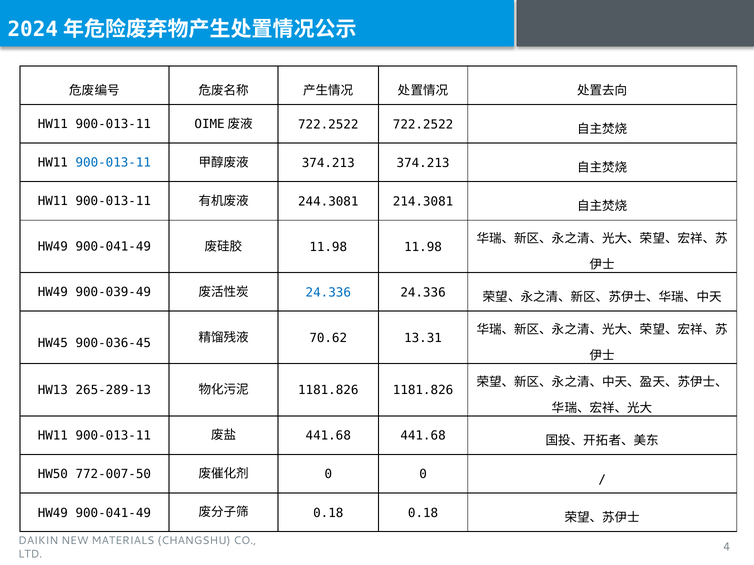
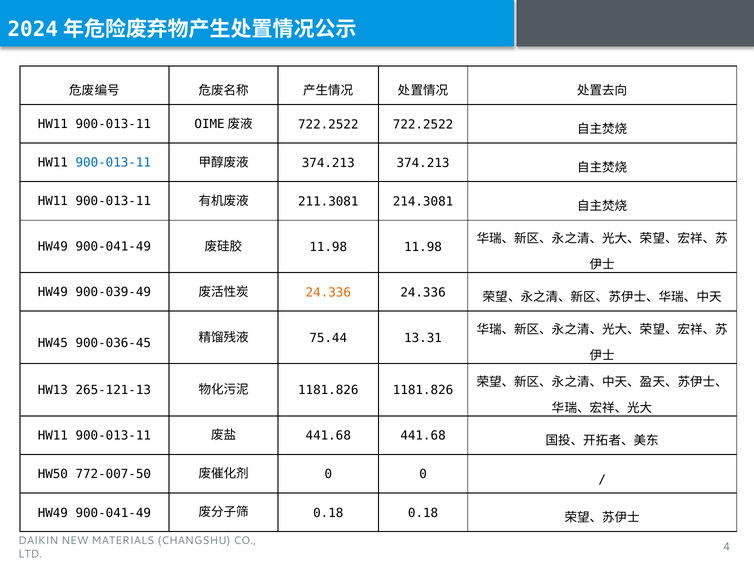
244.3081: 244.3081 -> 211.3081 (328, 202)
24.336 colour: blue -> orange (328, 293)
70.62: 70.62 -> 75.44 (328, 338)
265-289-13: 265-289-13 -> 265-121-13 (113, 391)
